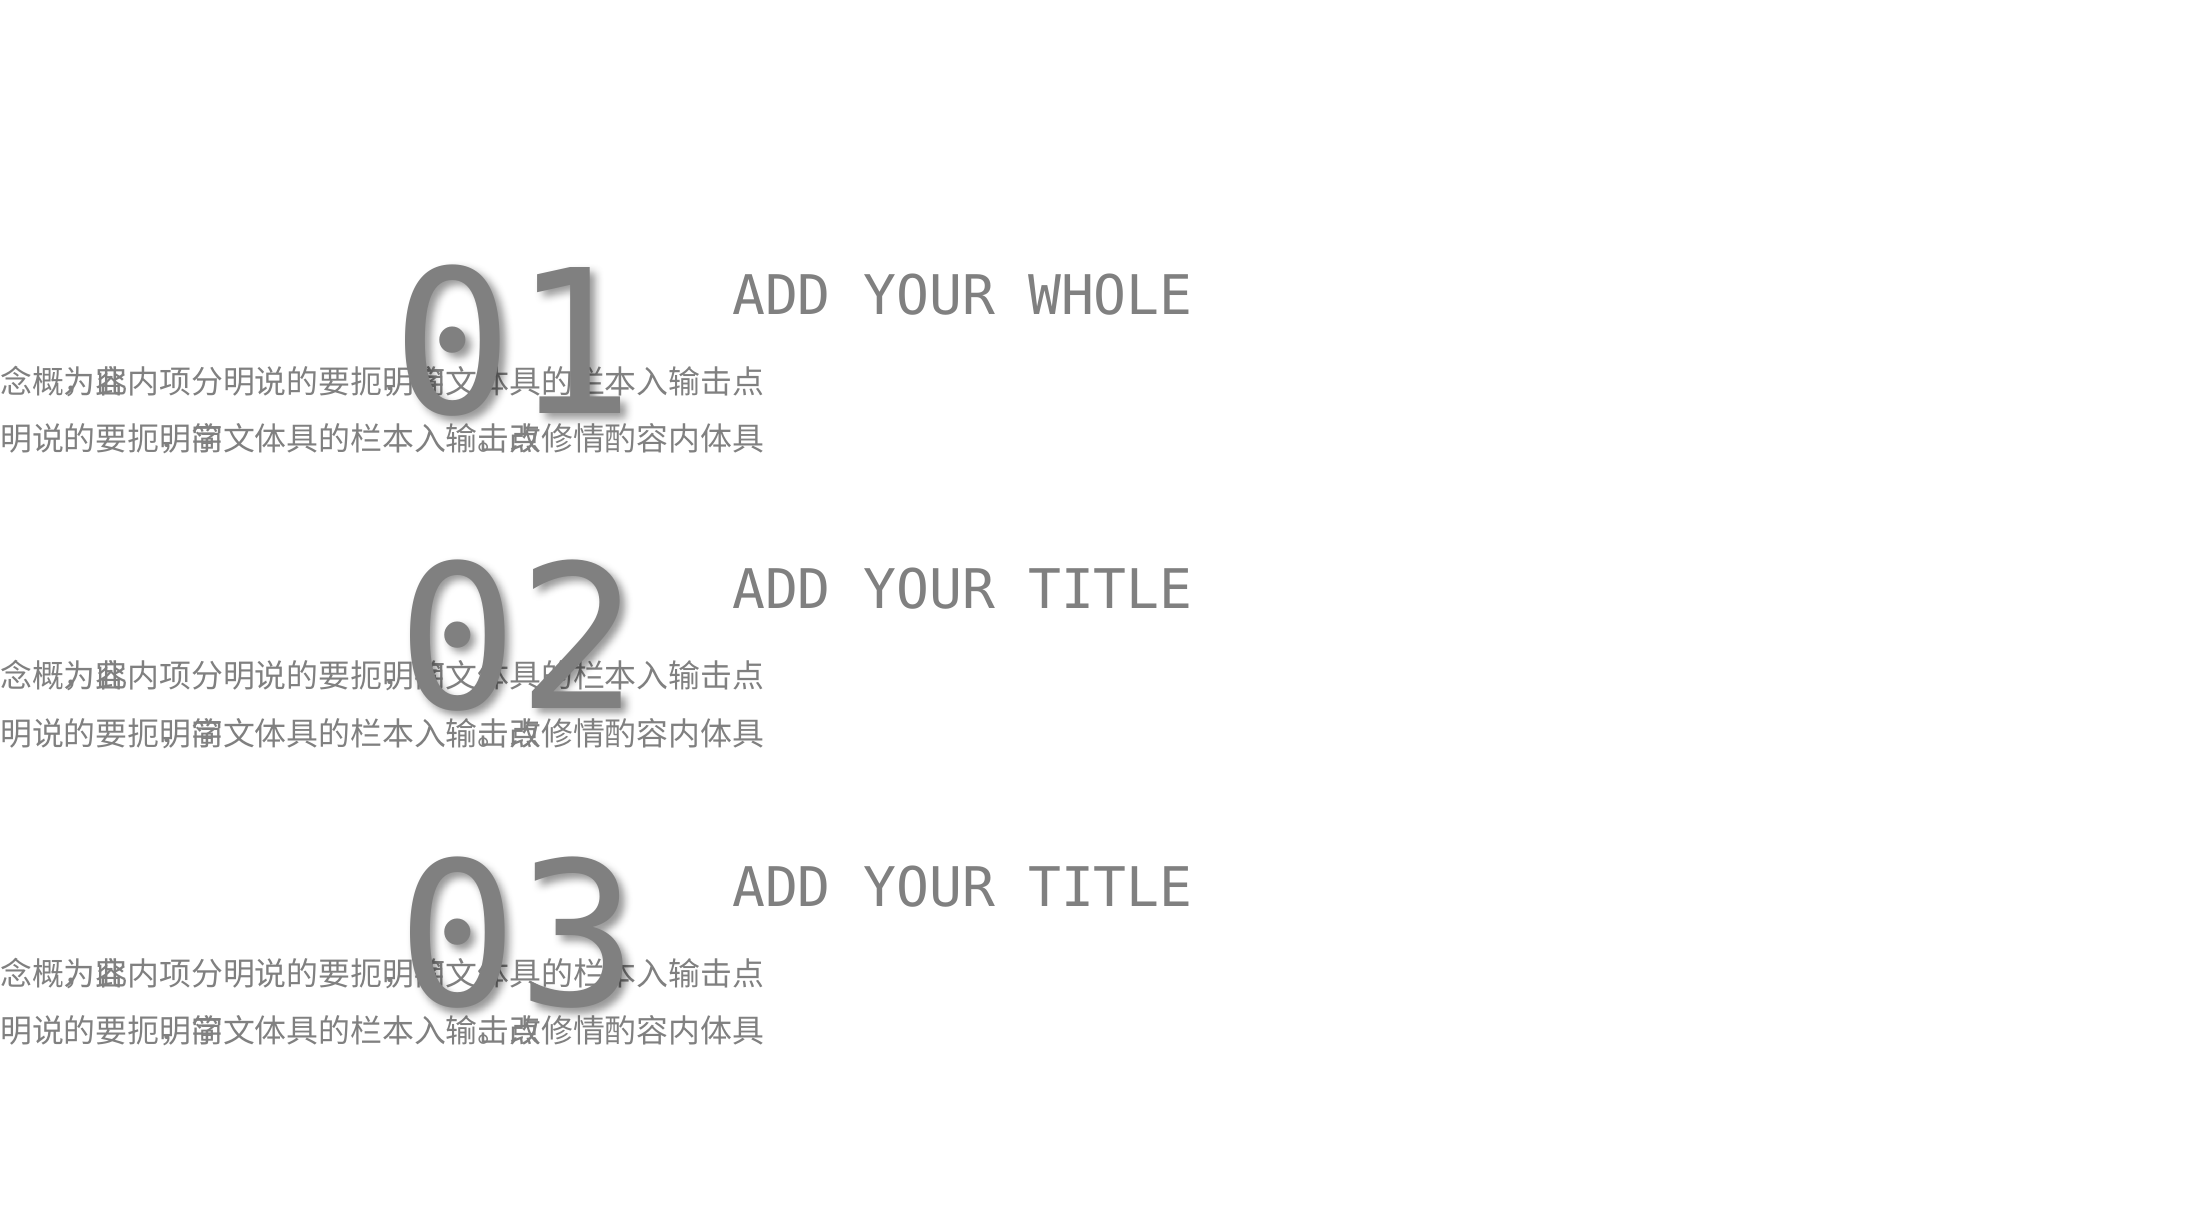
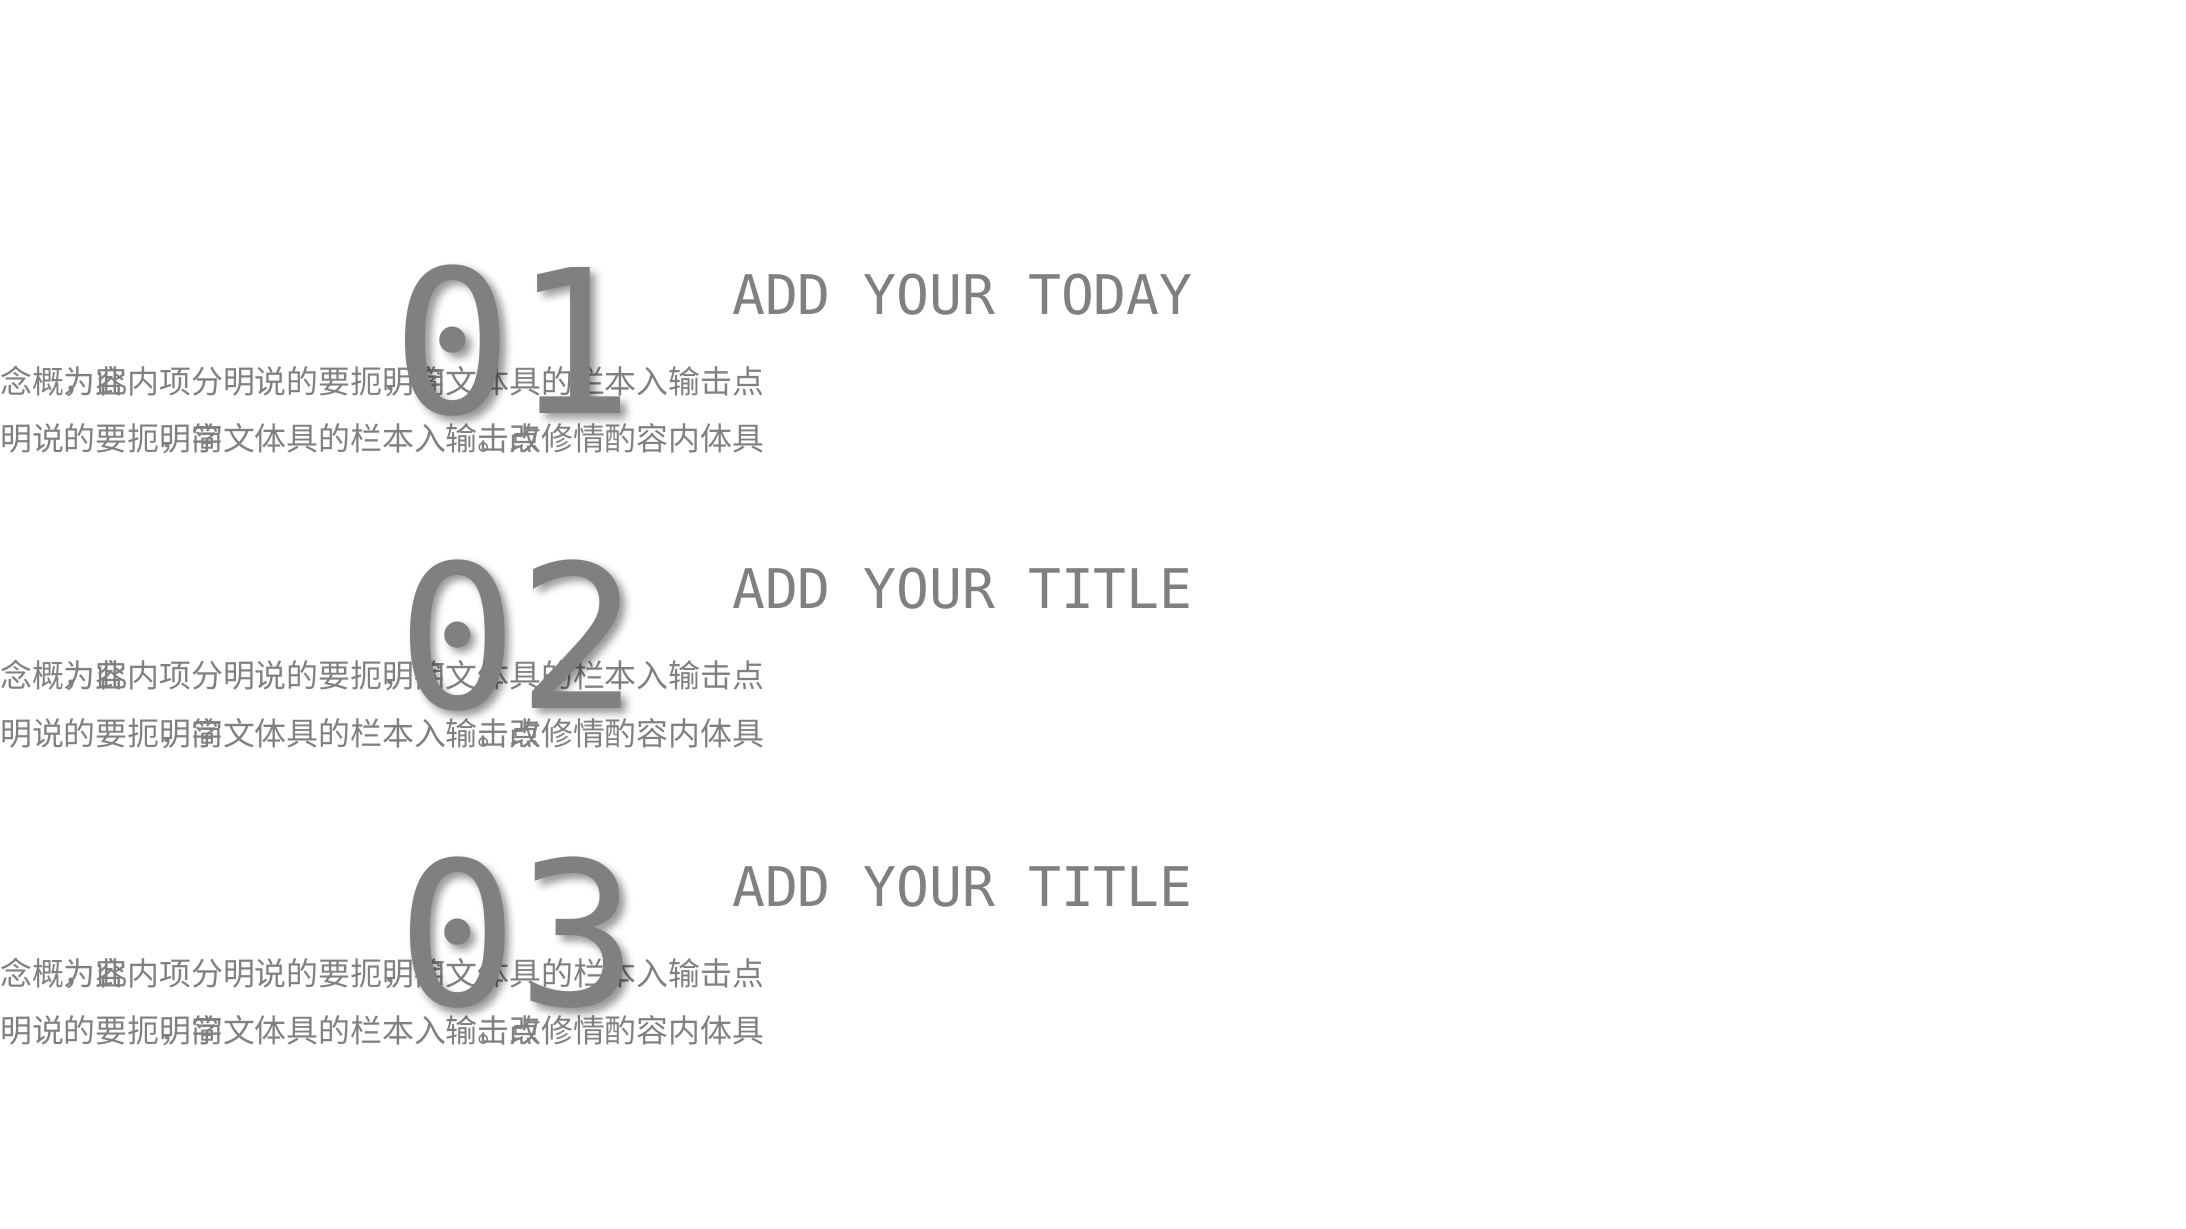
WHOLE: WHOLE -> TODAY (1110, 296)
